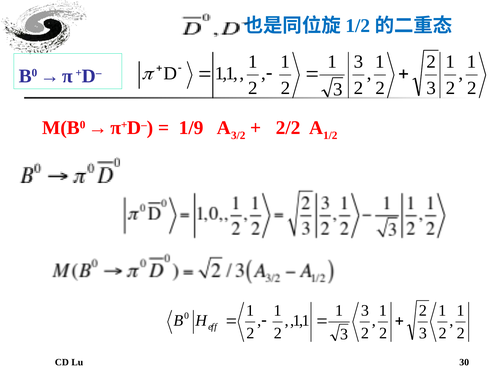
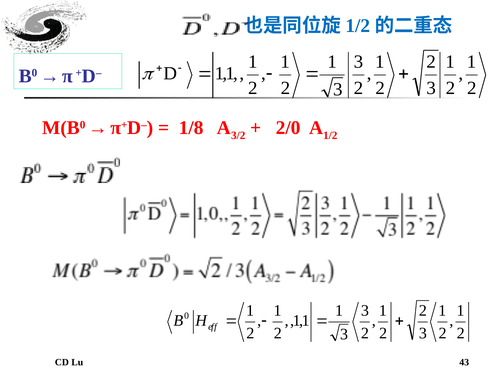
1/9: 1/9 -> 1/8 (191, 128)
2/2: 2/2 -> 2/0 (288, 128)
30: 30 -> 43 (464, 362)
